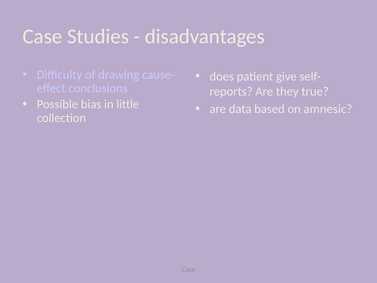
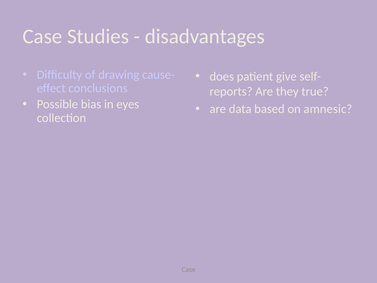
little: little -> eyes (128, 104)
